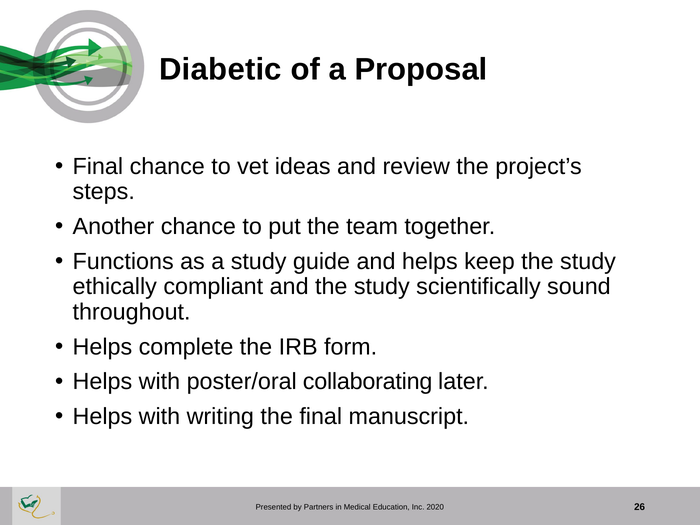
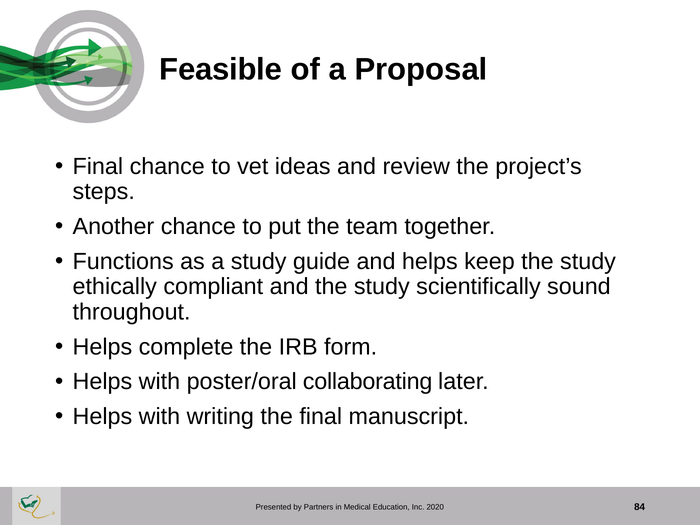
Diabetic: Diabetic -> Feasible (221, 69)
26: 26 -> 84 (640, 507)
